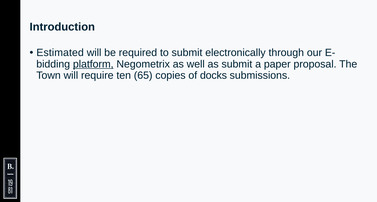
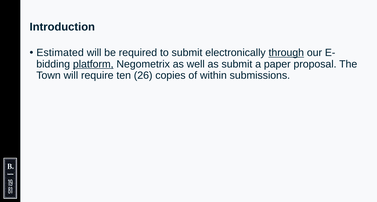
through underline: none -> present (286, 53)
65: 65 -> 26 (143, 75)
docks: docks -> within (213, 75)
